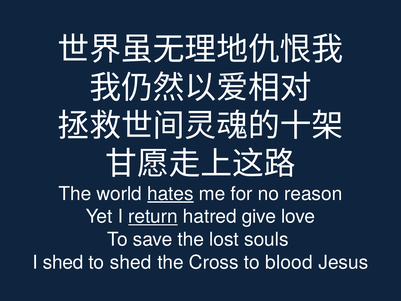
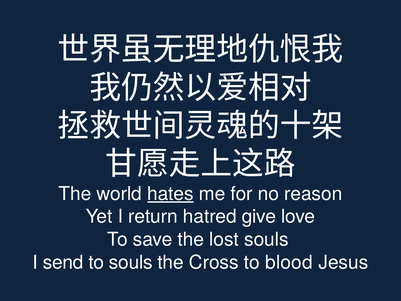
return underline: present -> none (153, 216)
I shed: shed -> send (63, 262)
to shed: shed -> souls (131, 262)
